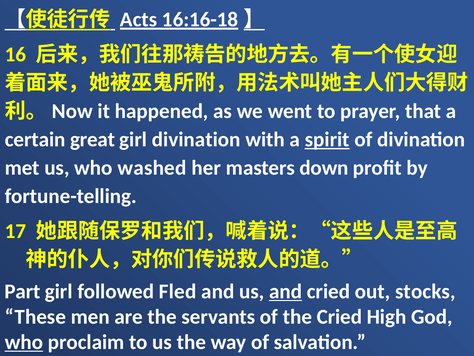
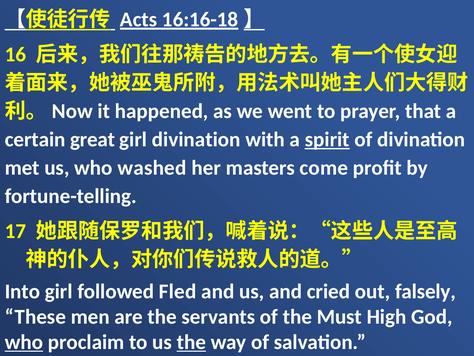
down: down -> come (324, 168)
Part: Part -> Into (22, 291)
and underline: present -> none (285, 291)
stocks: stocks -> falsely (425, 291)
the Cried: Cried -> Must (339, 316)
the underline: none -> present (191, 342)
